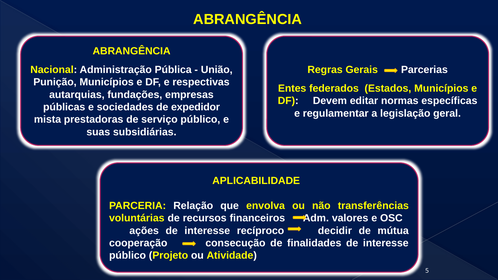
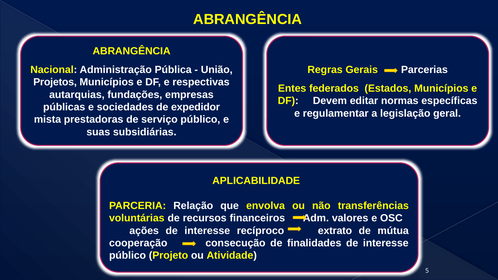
Punição: Punição -> Projetos (55, 82)
decidir: decidir -> extrato (335, 231)
